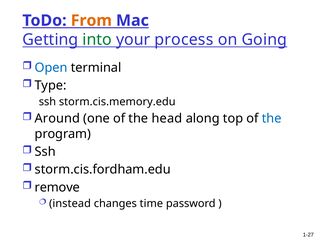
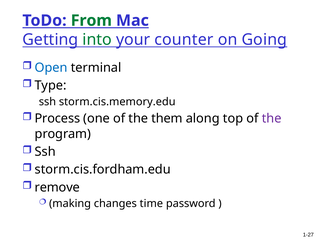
From colour: orange -> green (91, 21)
process: process -> counter (184, 40)
Around: Around -> Process (57, 119)
head: head -> them (167, 119)
the colour: blue -> purple (272, 119)
instead: instead -> making (70, 204)
